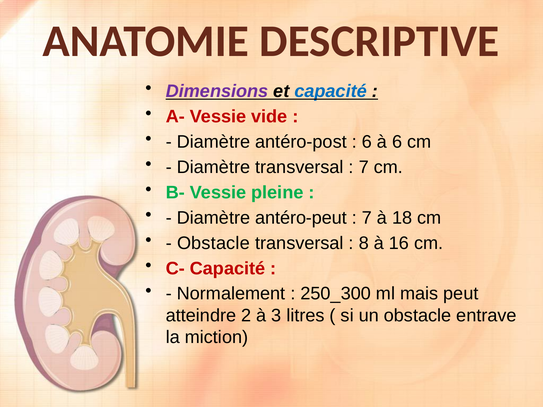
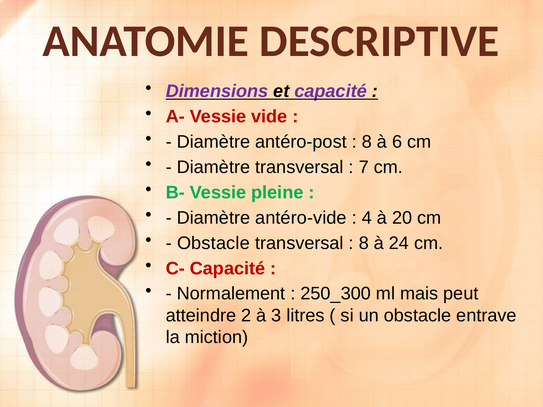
capacité colour: blue -> purple (331, 91)
6: 6 -> 8 (367, 142)
antéro-peut: antéro-peut -> antéro-vide (301, 218)
7: 7 -> 4 (367, 218)
18: 18 -> 20 (402, 218)
16: 16 -> 24 (399, 243)
